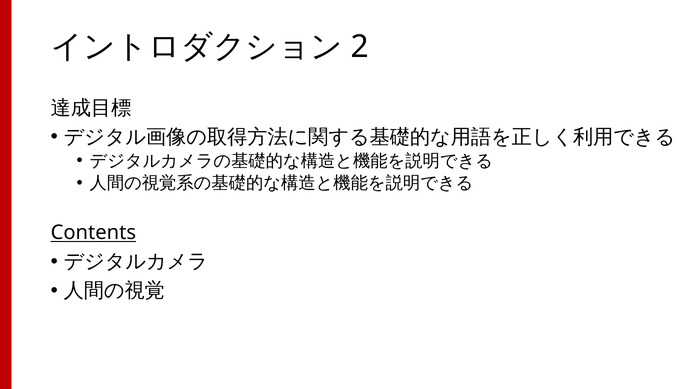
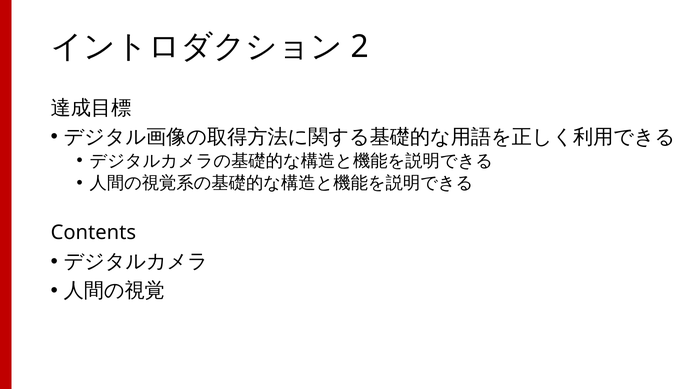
Contents underline: present -> none (93, 233)
